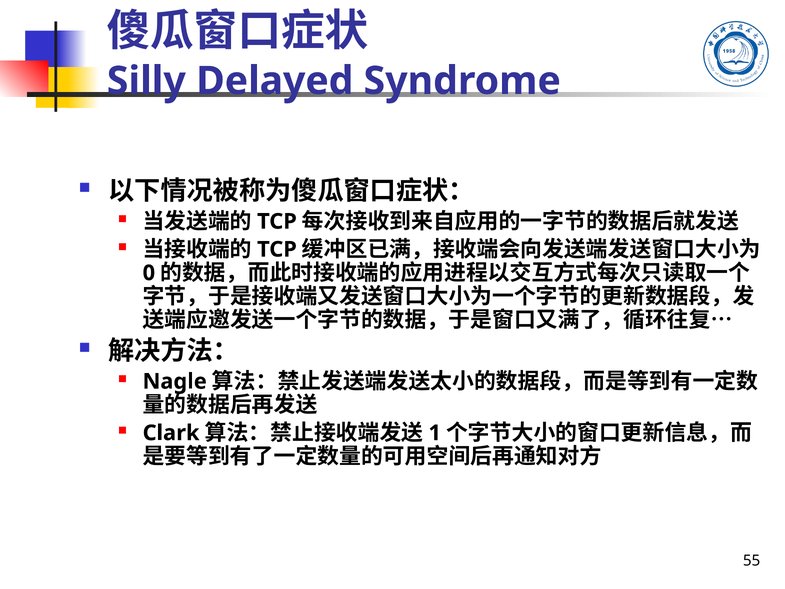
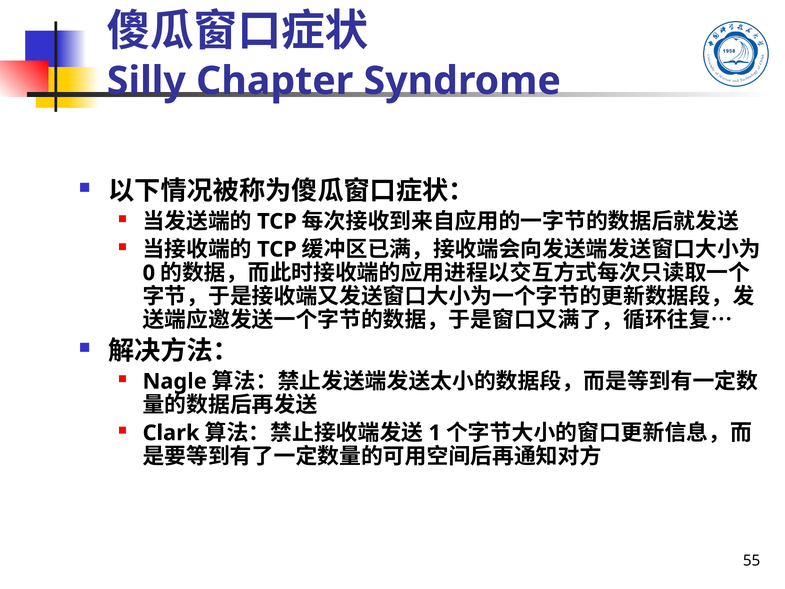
Delayed: Delayed -> Chapter (275, 81)
